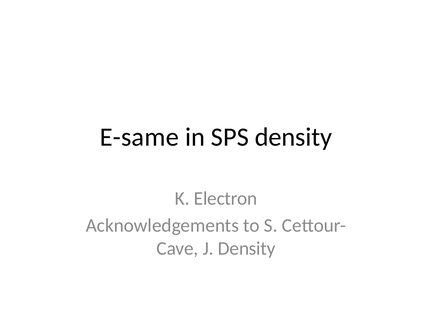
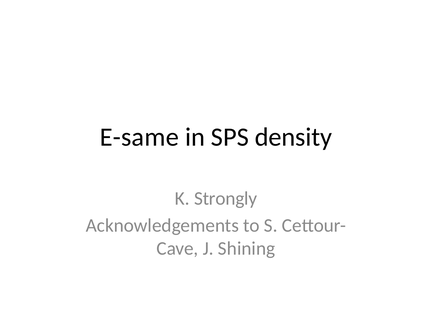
Electron: Electron -> Strongly (226, 199)
J Density: Density -> Shining (247, 249)
